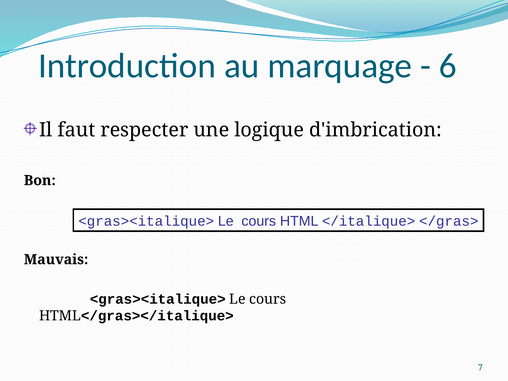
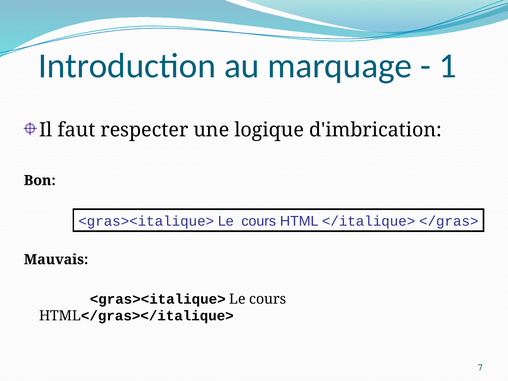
6: 6 -> 1 (448, 66)
